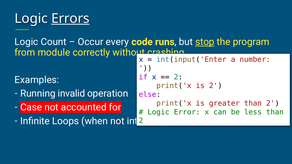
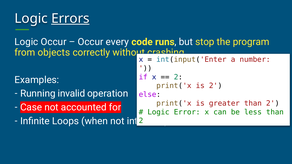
Logic Count: Count -> Occur (54, 42)
stop underline: present -> none (205, 42)
module: module -> objects (54, 52)
